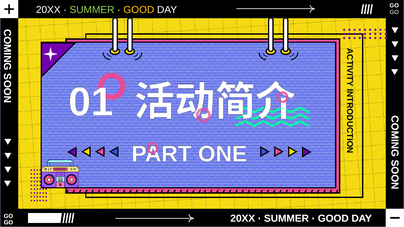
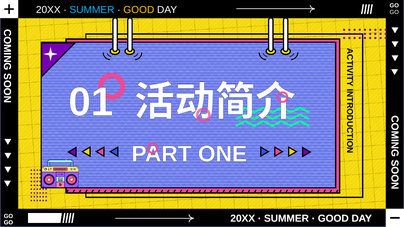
SUMMER colour: light green -> light blue (92, 10)
